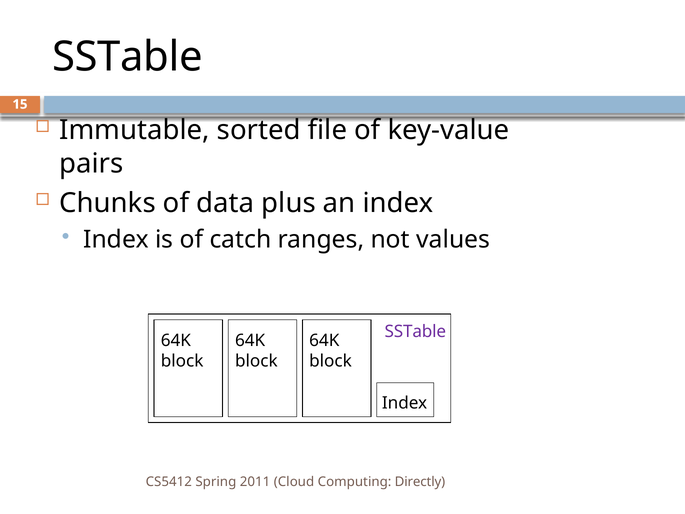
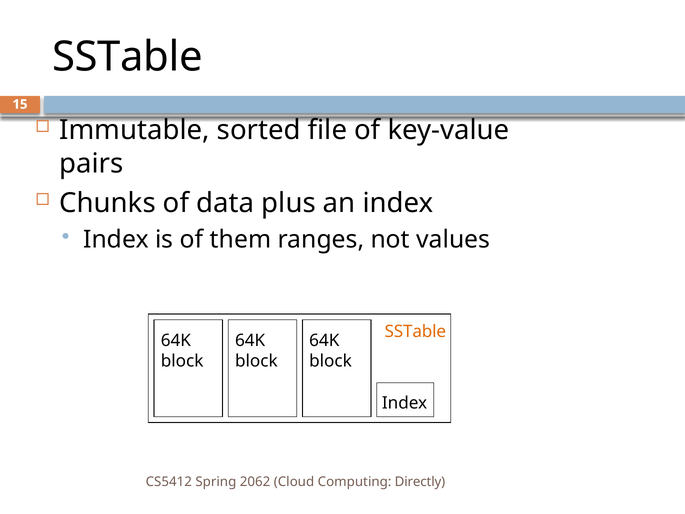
catch: catch -> them (240, 240)
SSTable colour: purple -> orange (415, 332)
2011: 2011 -> 2062 (255, 482)
